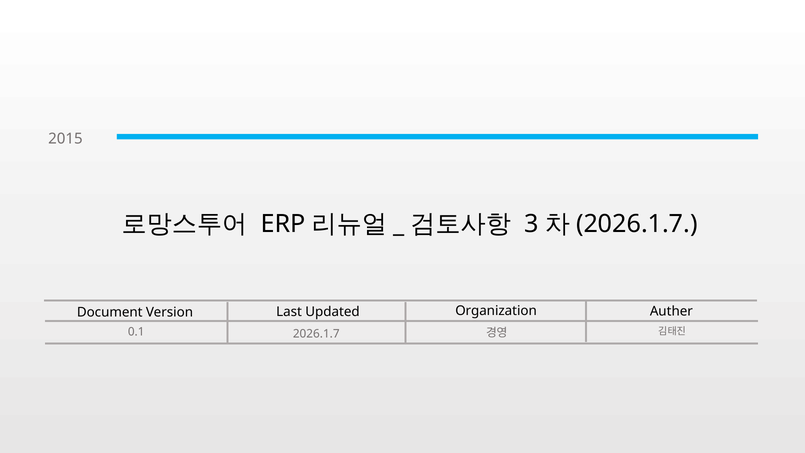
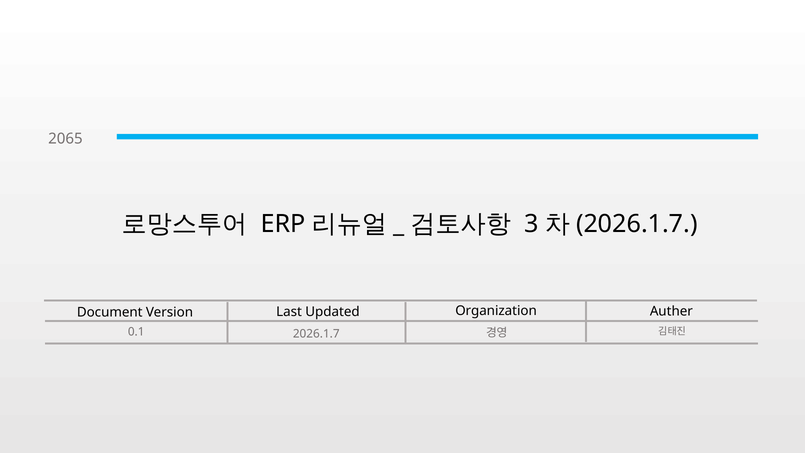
2015: 2015 -> 2065 (65, 139)
